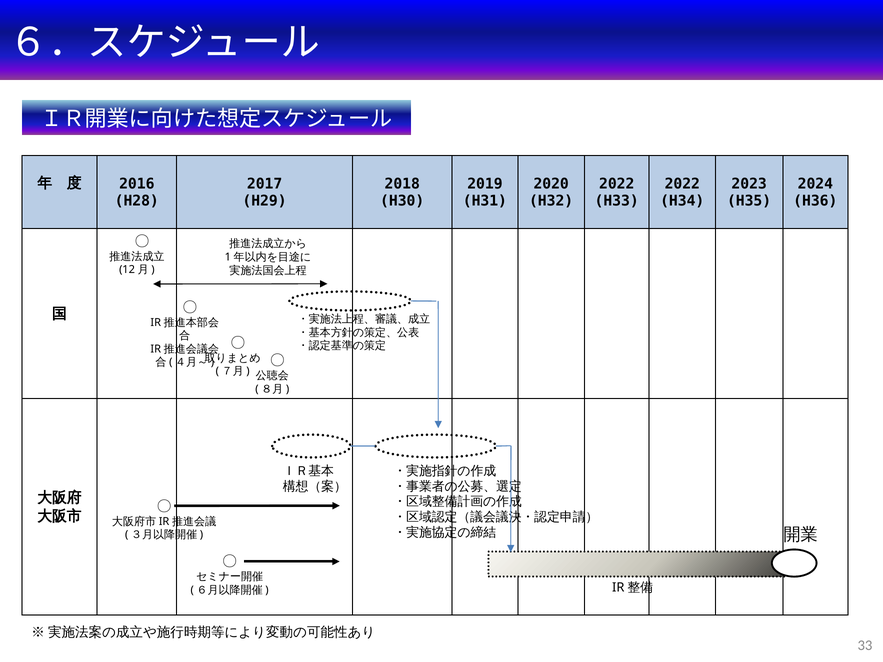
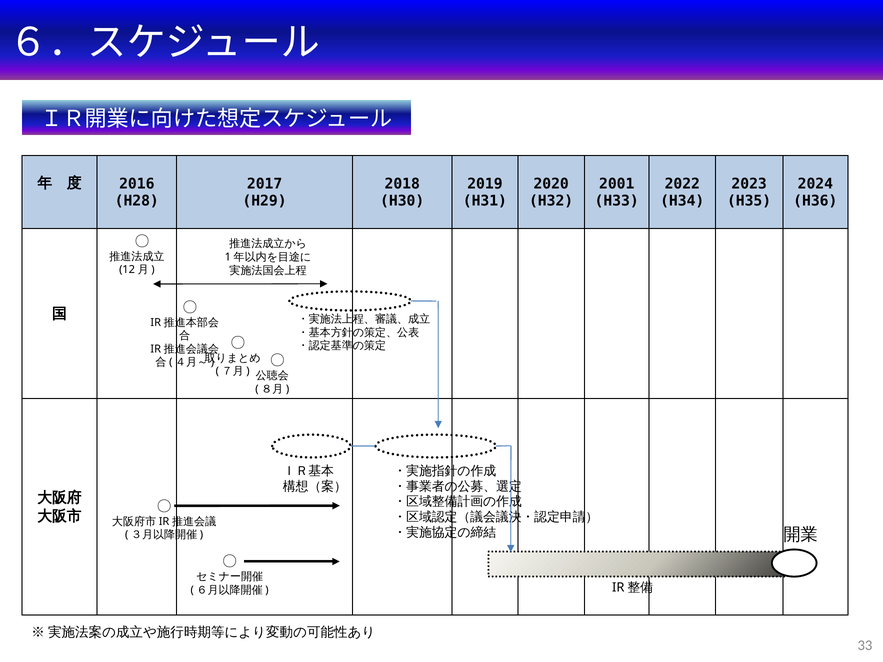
2022: 2022 -> 2001 (617, 184)
